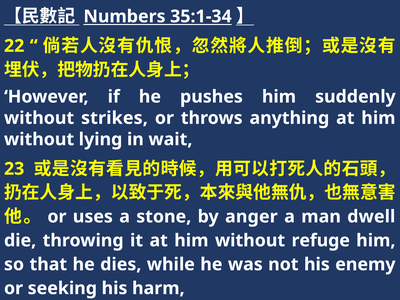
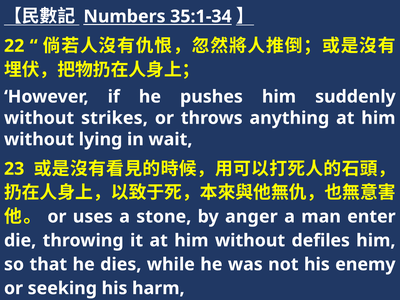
dwell: dwell -> enter (371, 217)
refuge: refuge -> defiles (321, 240)
